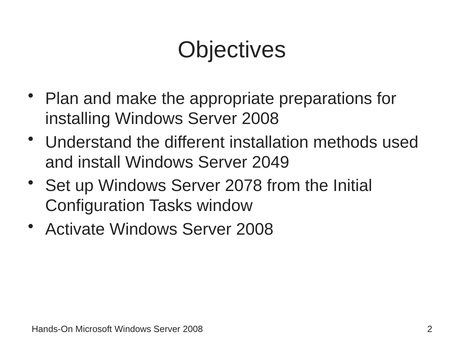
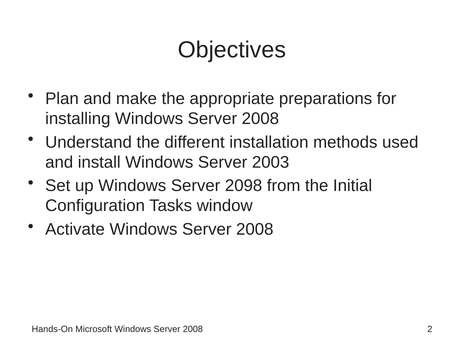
2049: 2049 -> 2003 (271, 162)
2078: 2078 -> 2098 (244, 186)
